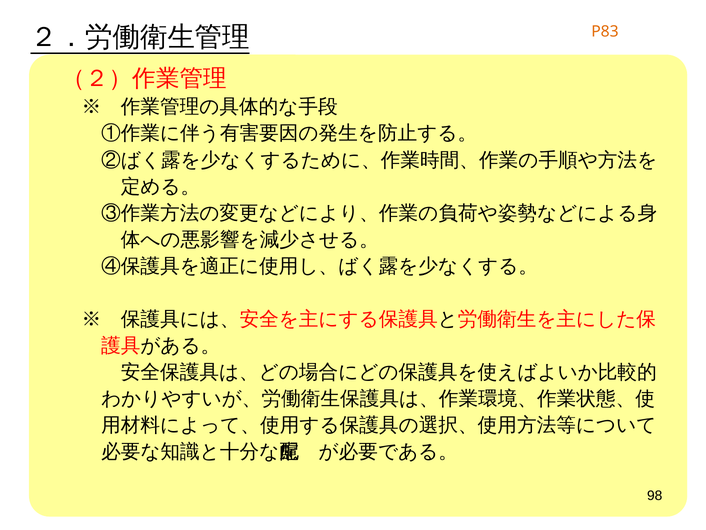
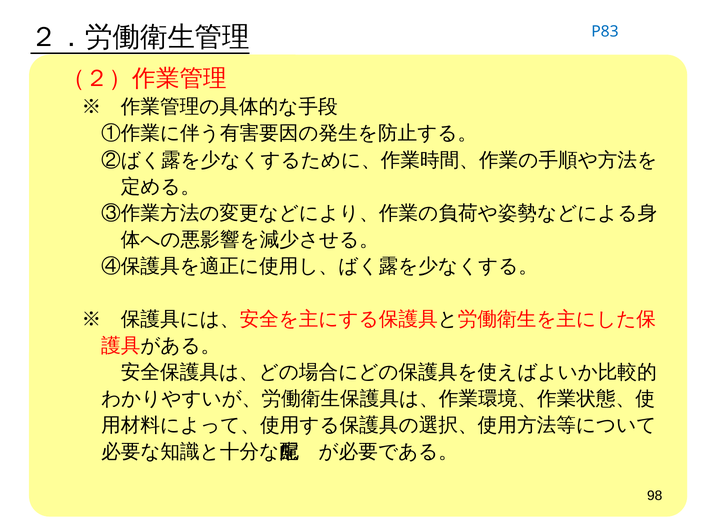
P83 colour: orange -> blue (605, 32)
